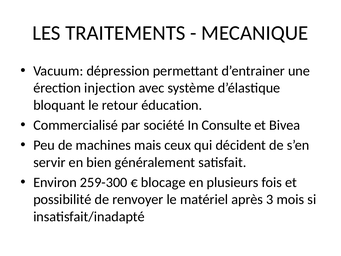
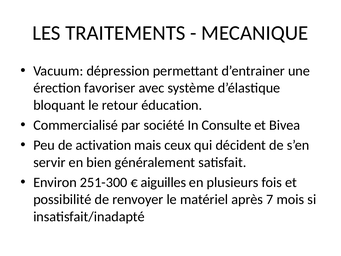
injection: injection -> favoriser (110, 88)
machines: machines -> activation (103, 145)
259-300: 259-300 -> 251-300 (104, 182)
blocage: blocage -> aiguilles (163, 182)
3: 3 -> 7 (270, 199)
